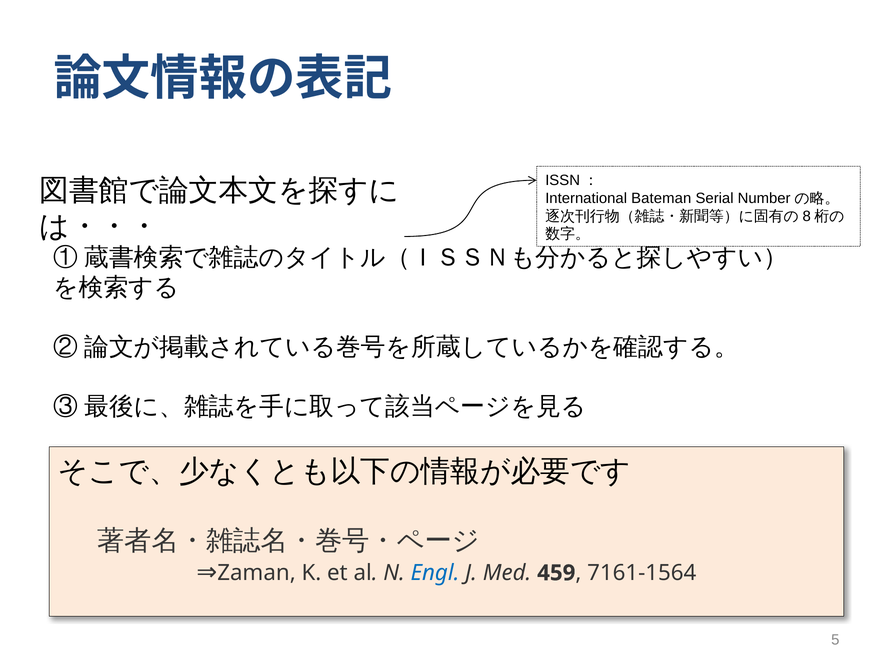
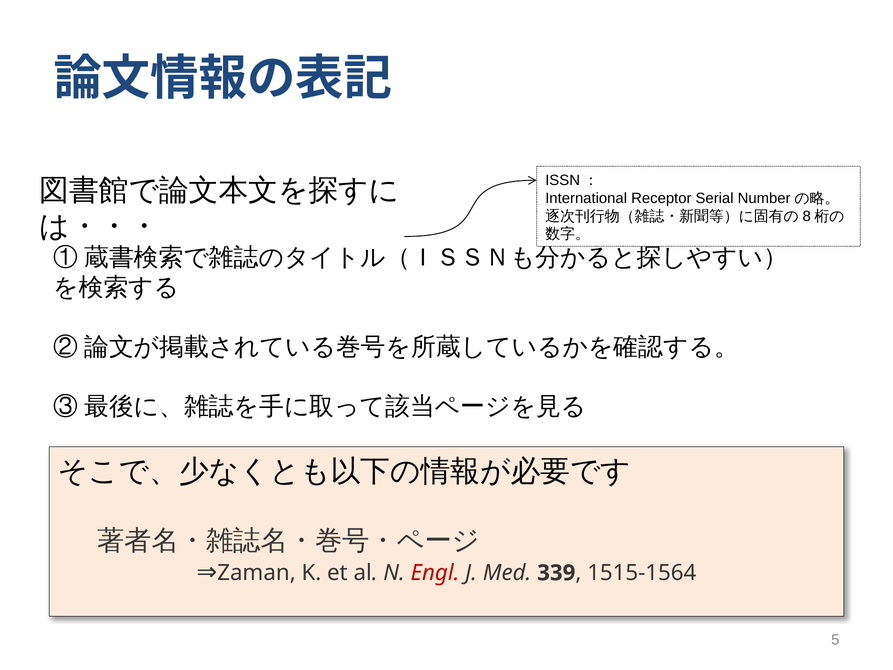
Bateman: Bateman -> Receptor (661, 198)
Engl colour: blue -> red (435, 573)
459: 459 -> 339 (556, 573)
7161-1564: 7161-1564 -> 1515-1564 (642, 573)
